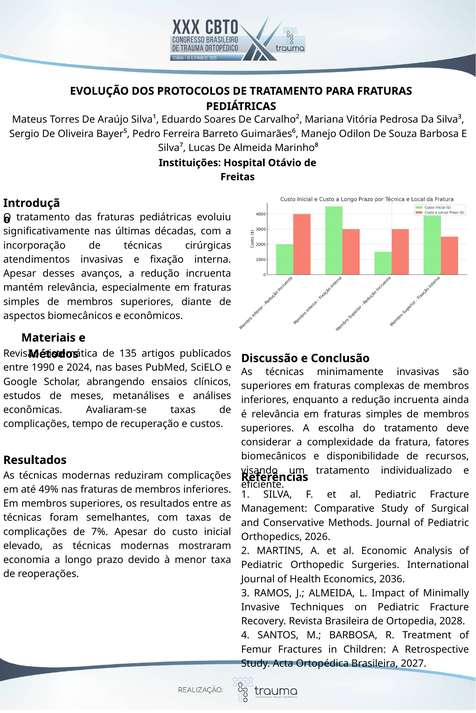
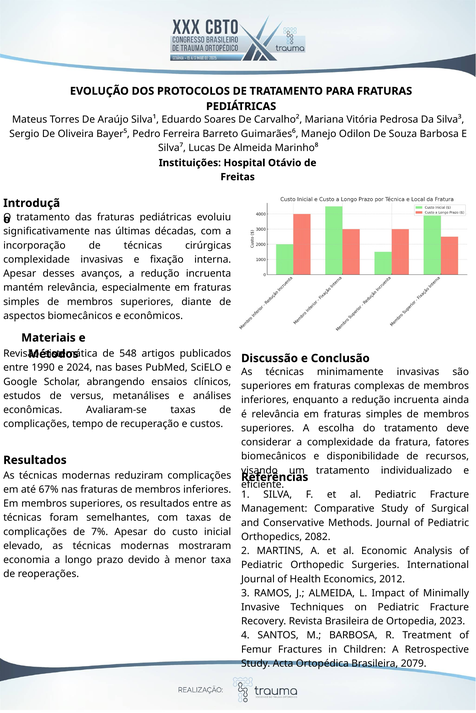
atendimentos: atendimentos -> complexidade (37, 260)
135: 135 -> 548 (128, 354)
meses: meses -> versus (87, 396)
49%: 49% -> 67% (49, 490)
2026: 2026 -> 2082 (318, 538)
2036: 2036 -> 2012 (392, 580)
2028: 2028 -> 2023 (452, 622)
2027: 2027 -> 2079 (414, 664)
